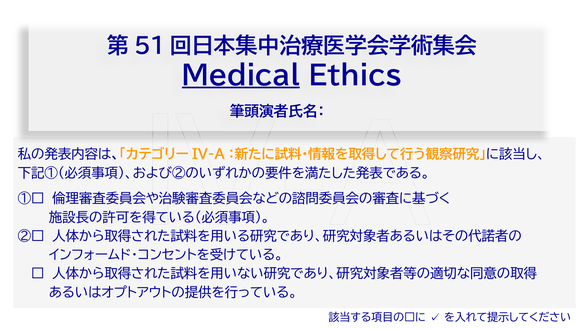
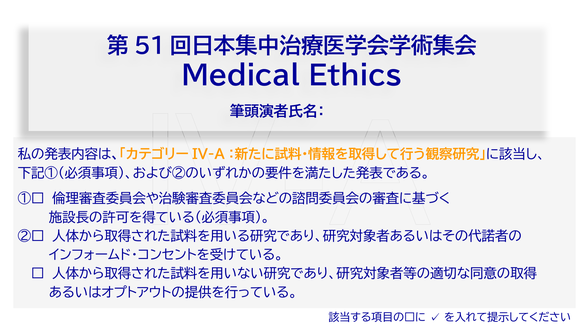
Medical underline: present -> none (241, 76)
